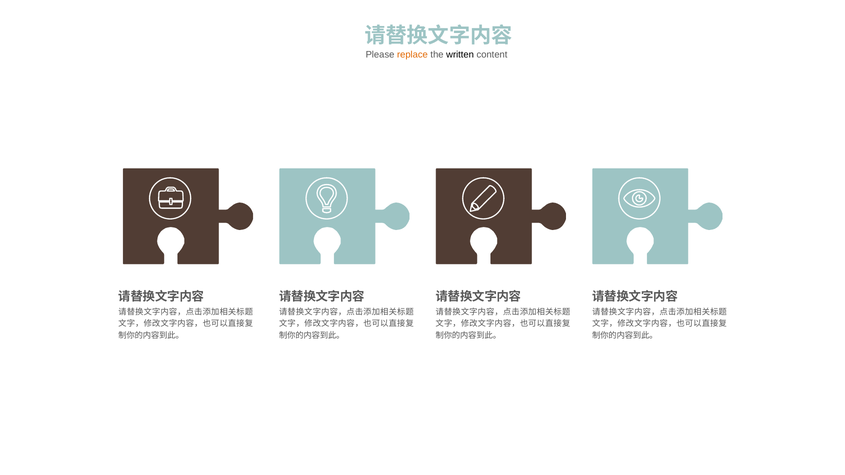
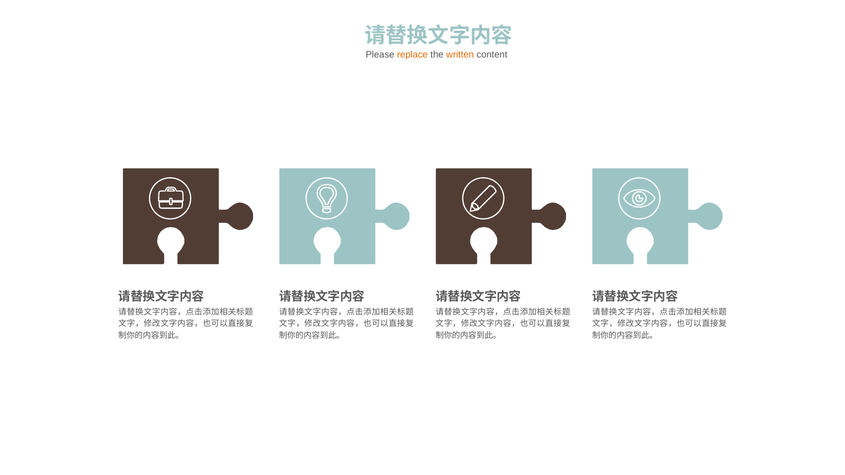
written colour: black -> orange (460, 55)
